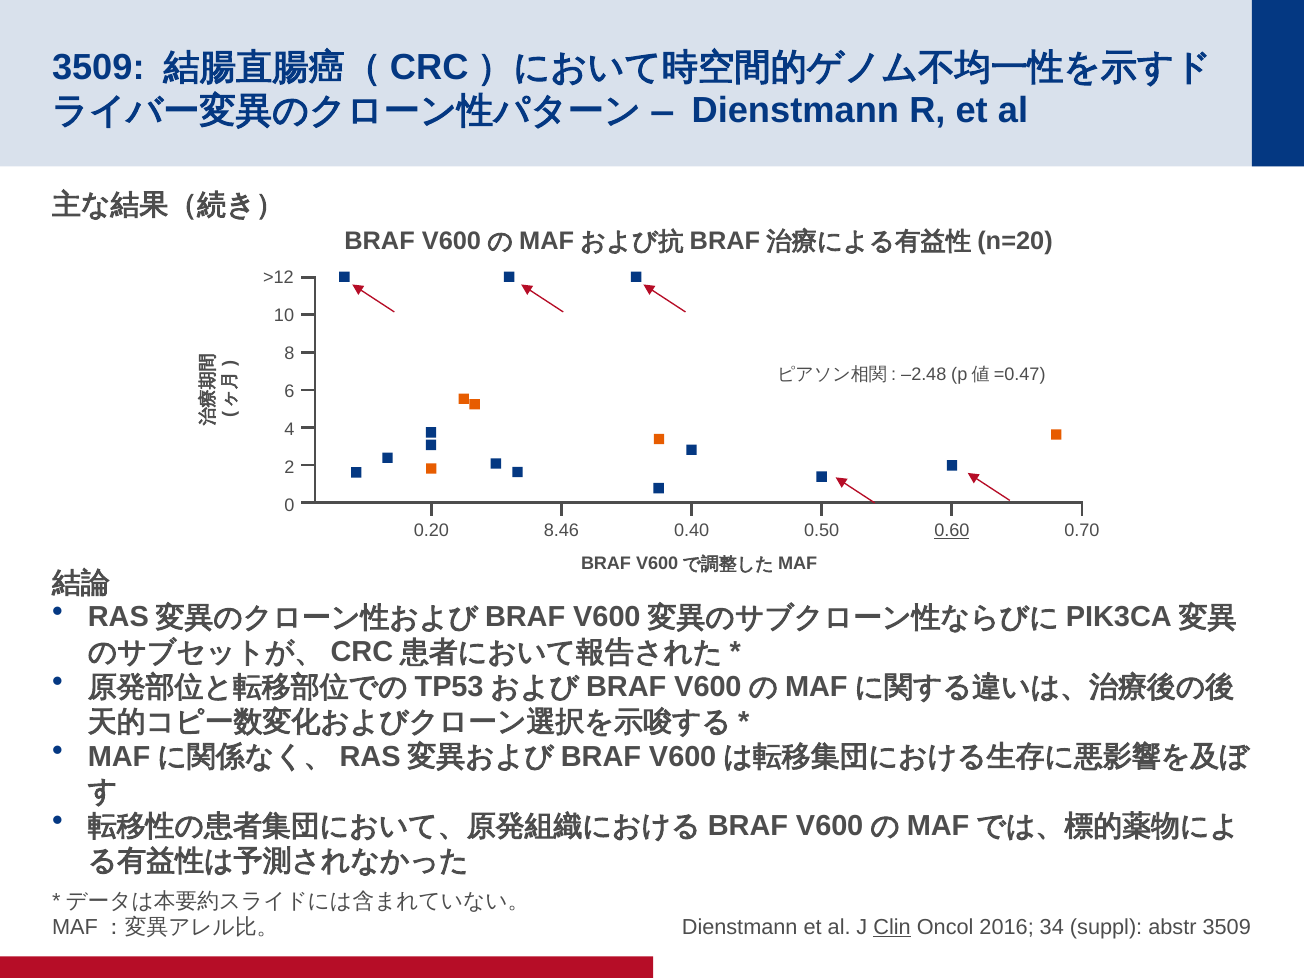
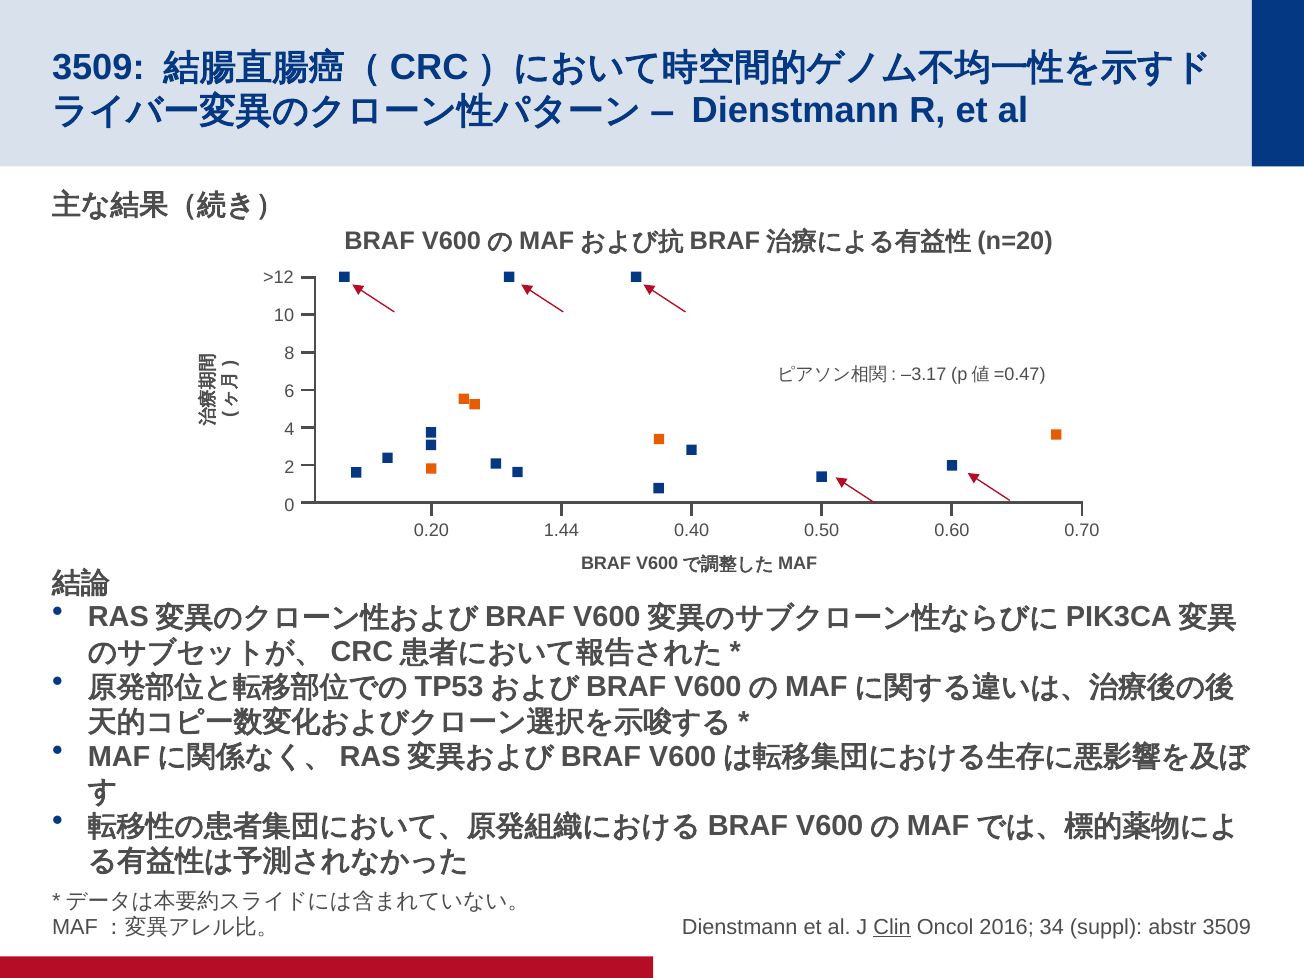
–2.48: –2.48 -> –3.17 (924, 374)
8.46: 8.46 -> 1.44 (562, 531)
0.60 underline: present -> none (952, 531)
